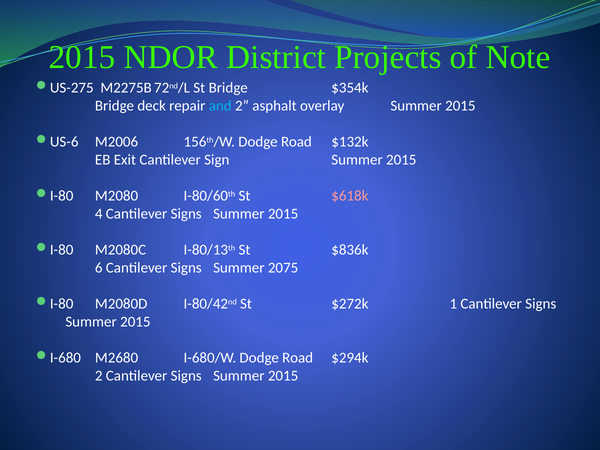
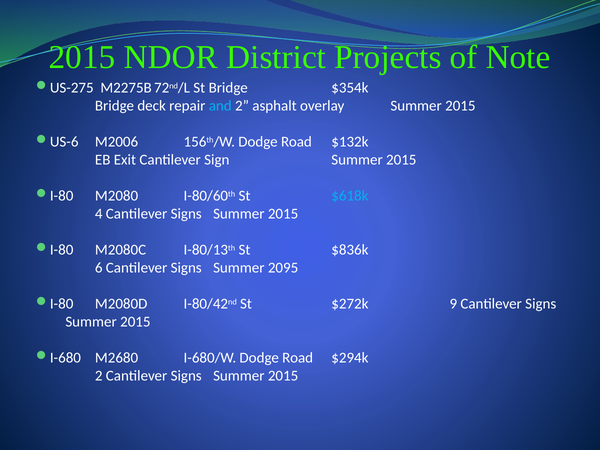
$618k colour: pink -> light blue (350, 196)
2075: 2075 -> 2095 (283, 268)
1: 1 -> 9 (453, 304)
